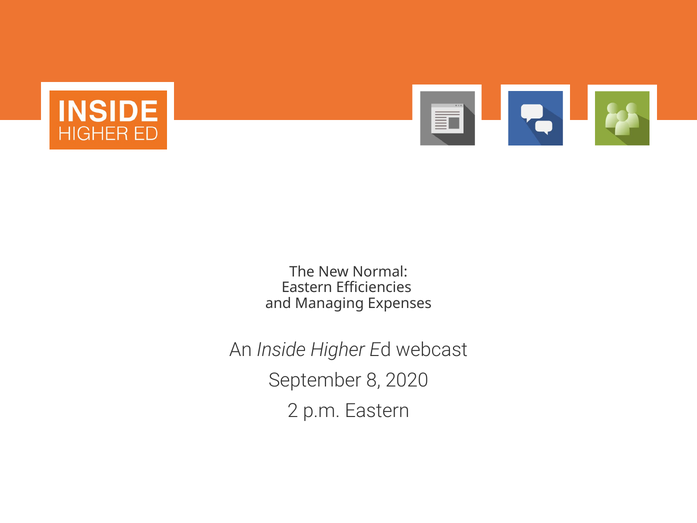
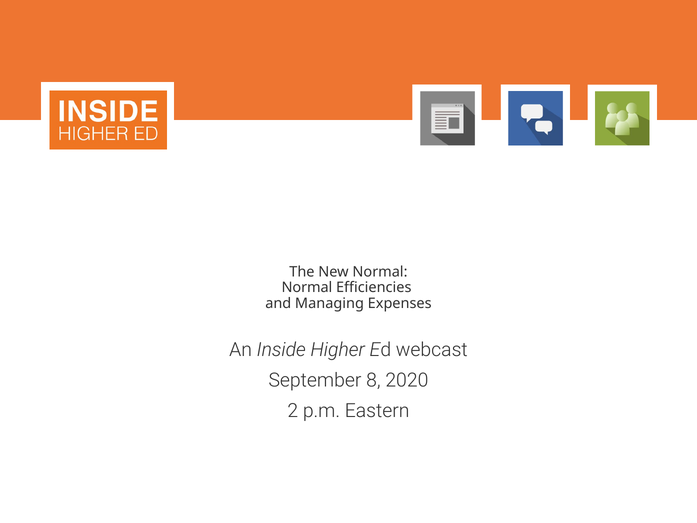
Eastern: Eastern -> Normal (307, 288)
